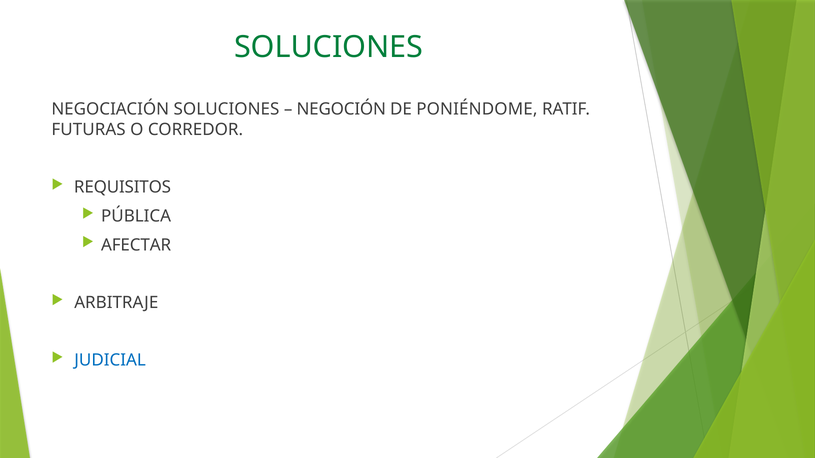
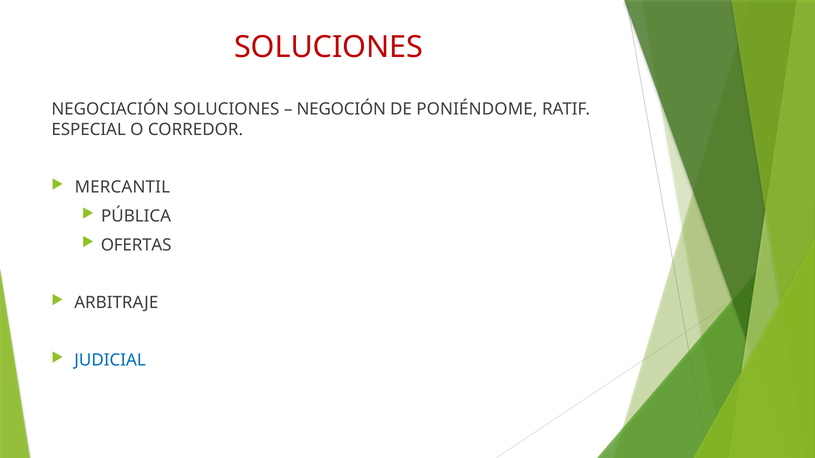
SOLUCIONES colour: green -> red (329, 47)
FUTURAS: FUTURAS -> ESPECIAL (89, 130)
REQUISITOS: REQUISITOS -> MERCANTIL (122, 187)
AFECTAR: AFECTAR -> OFERTAS (136, 245)
